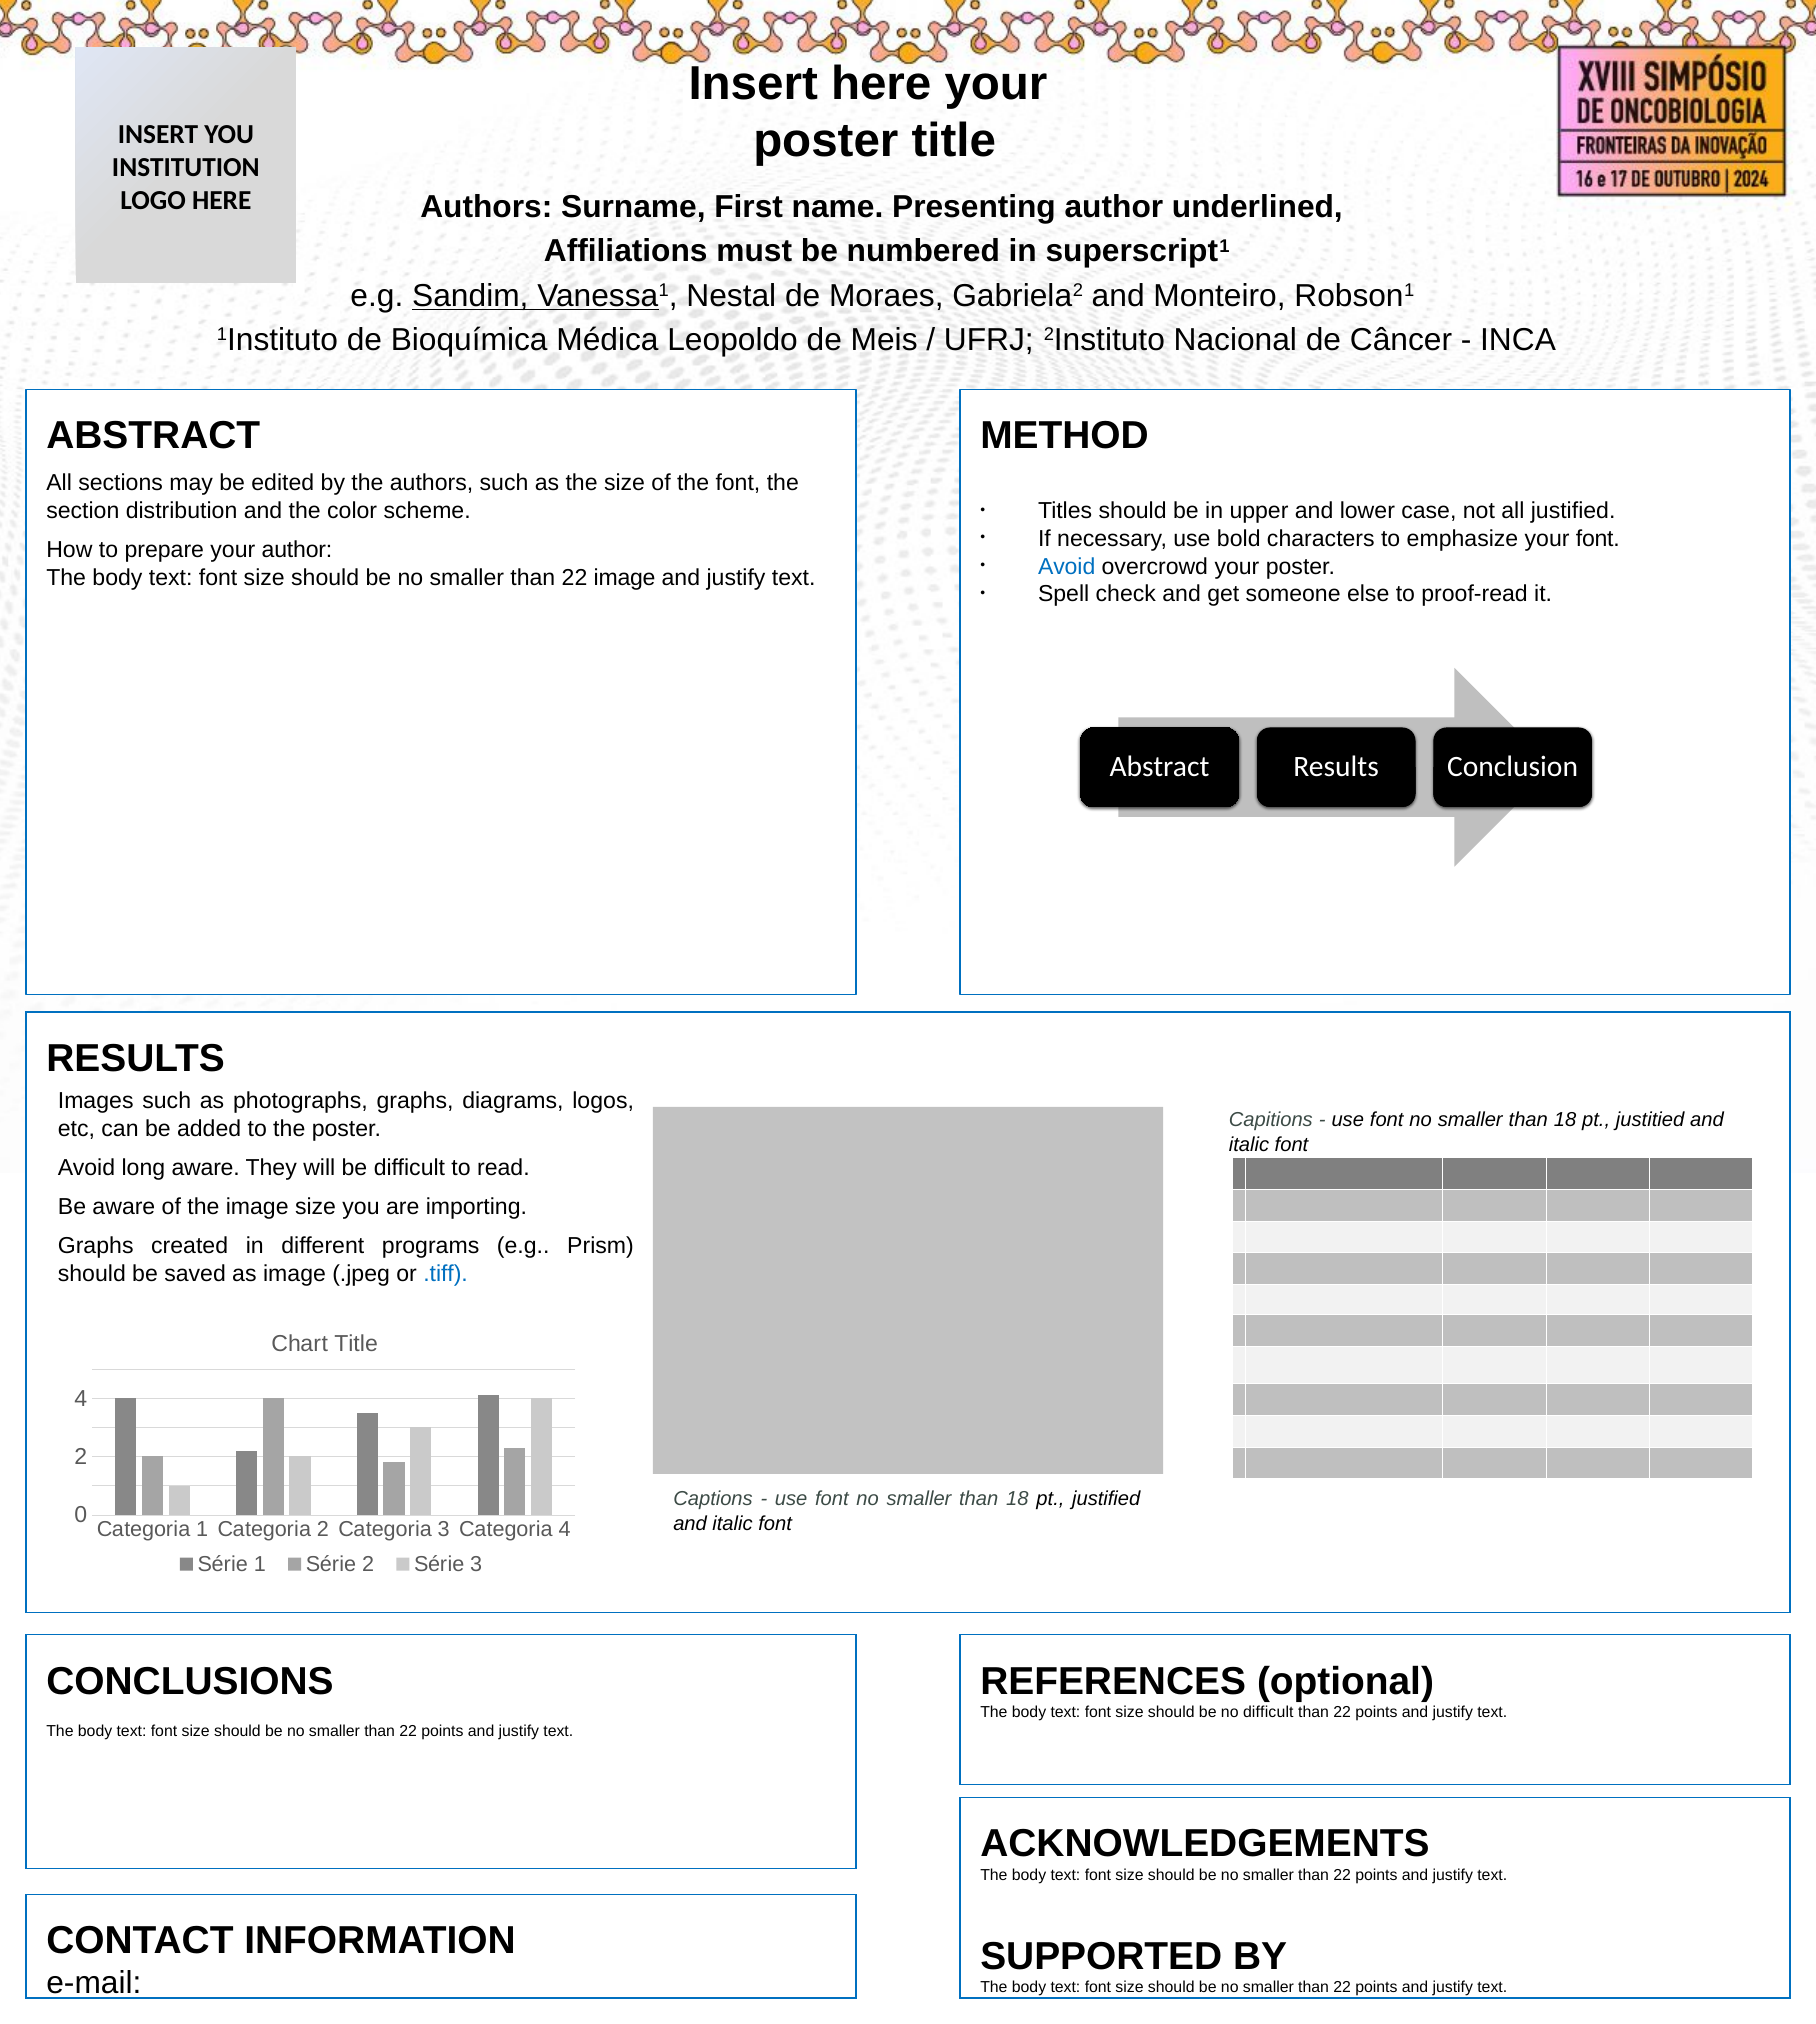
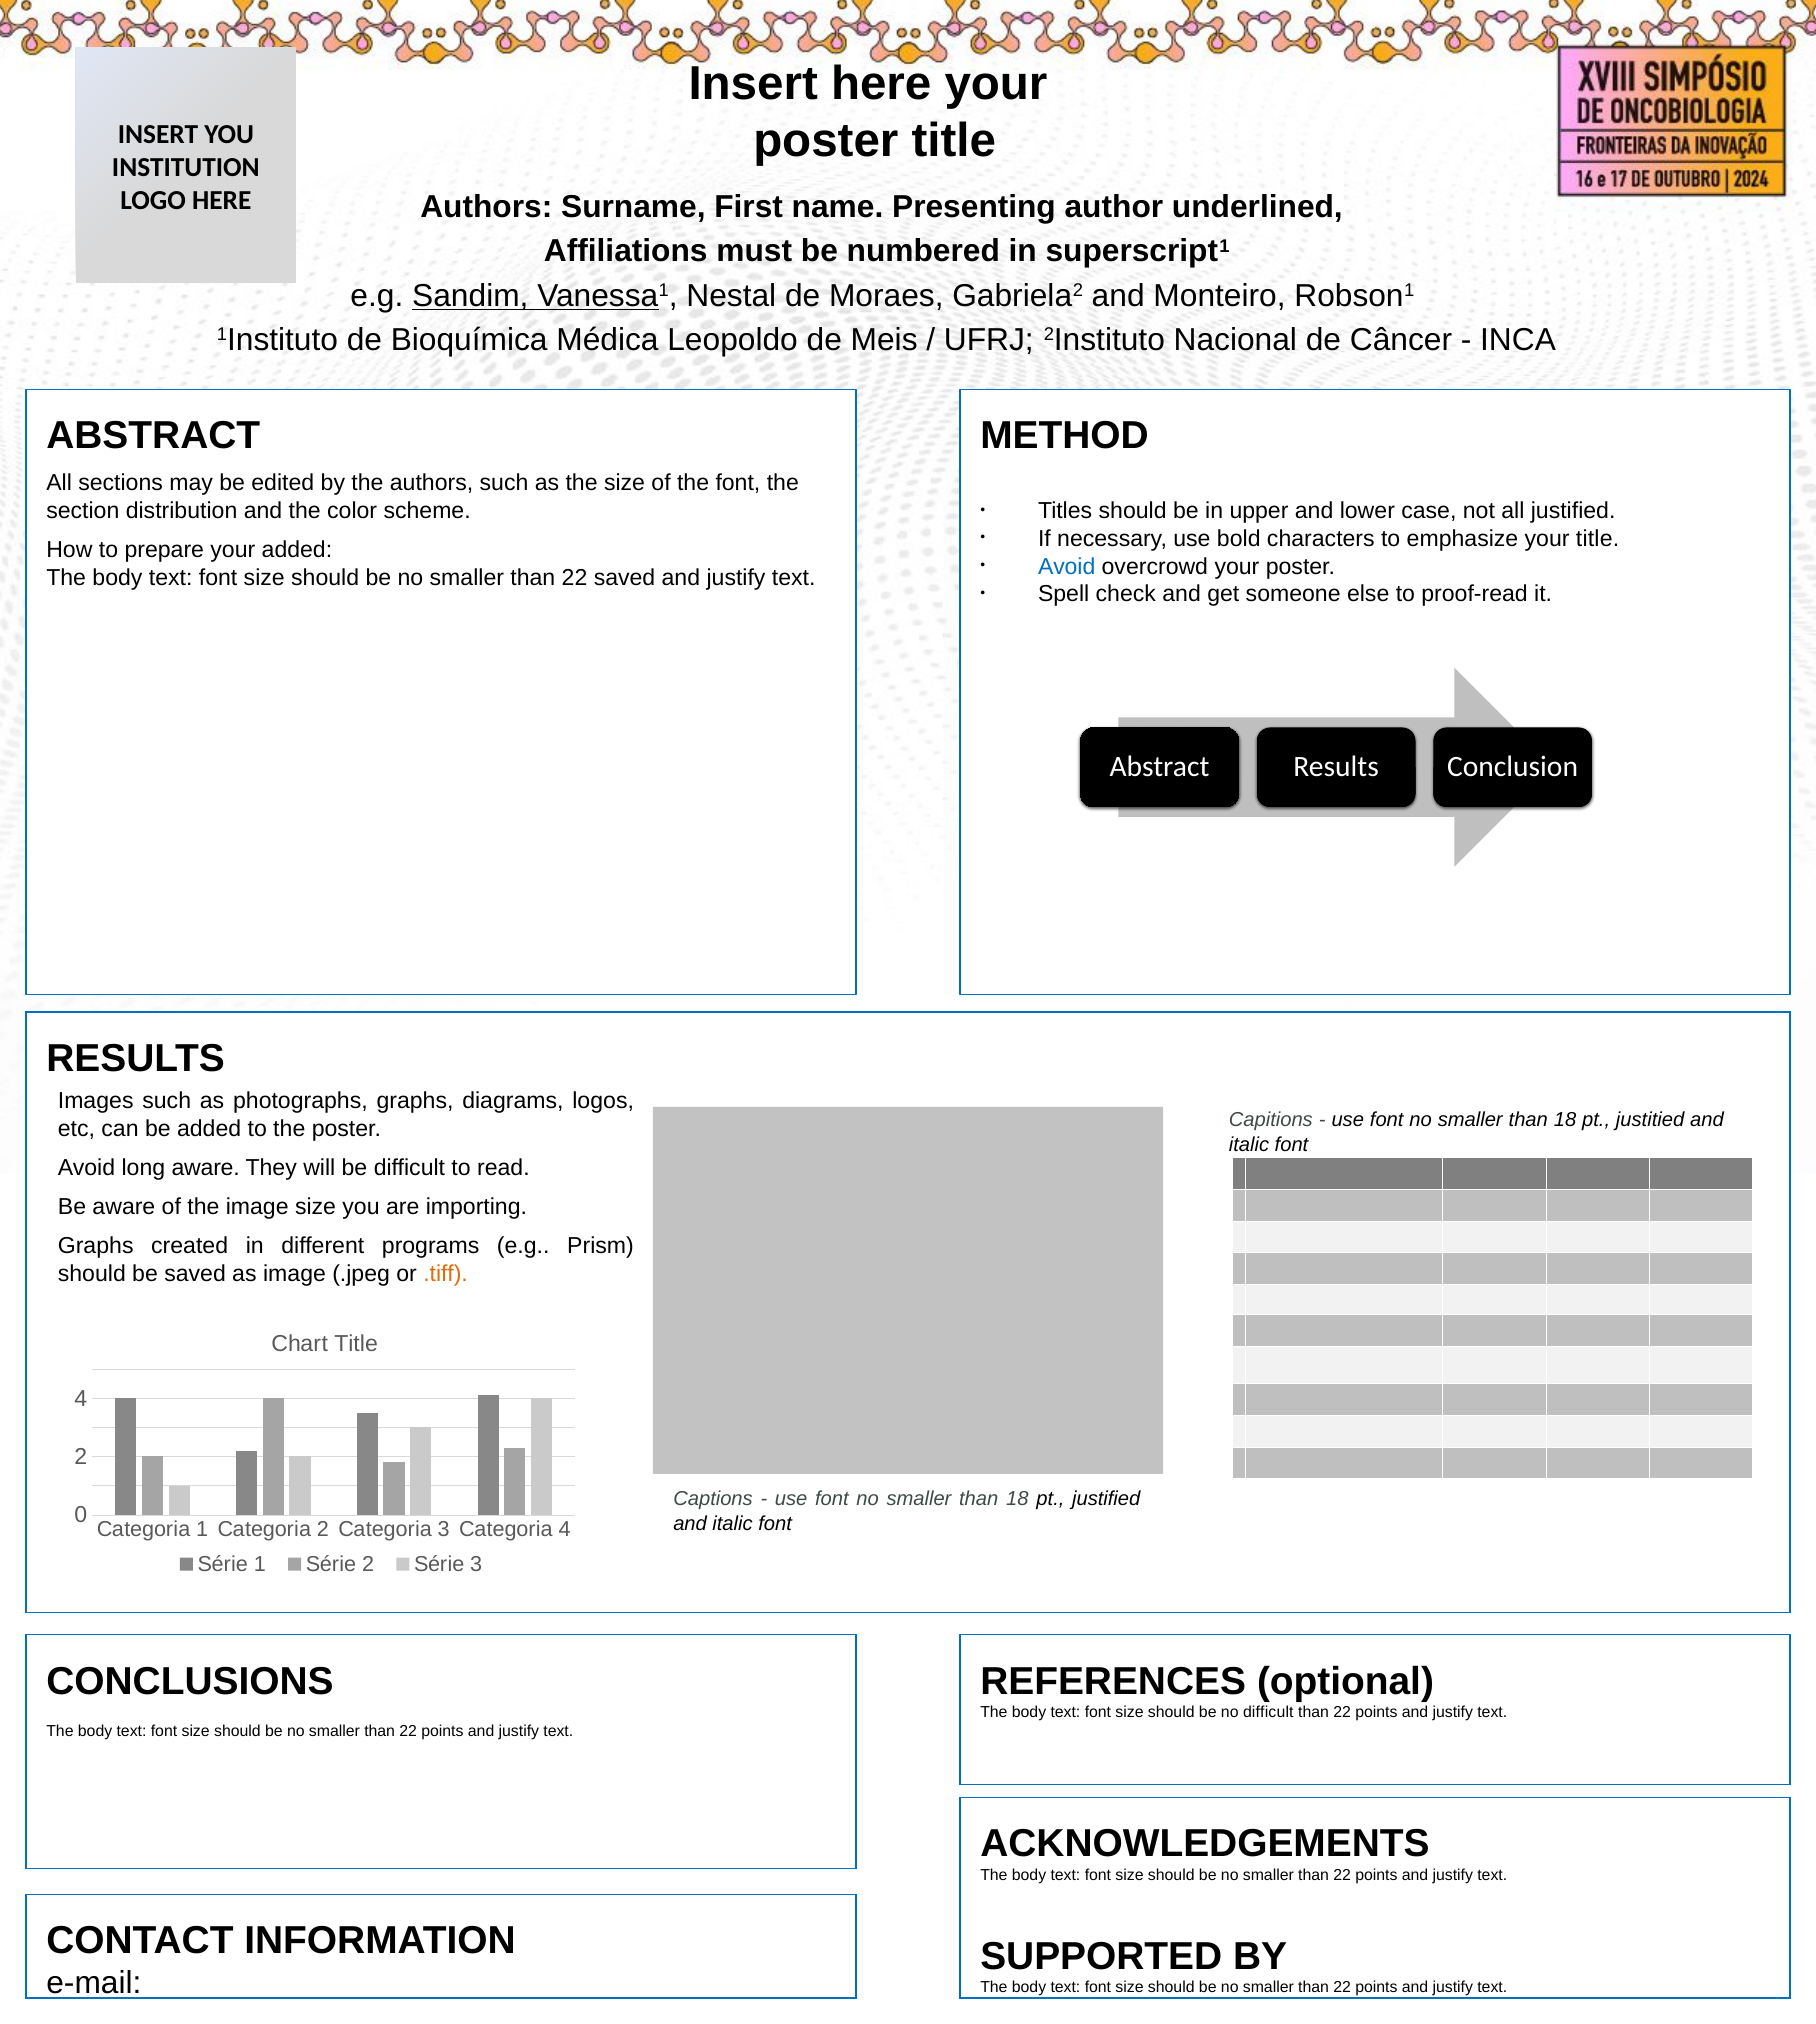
your font: font -> title (1598, 539)
your author: author -> added (297, 550)
22 image: image -> saved (625, 578)
.tiff colour: blue -> orange (446, 1274)
